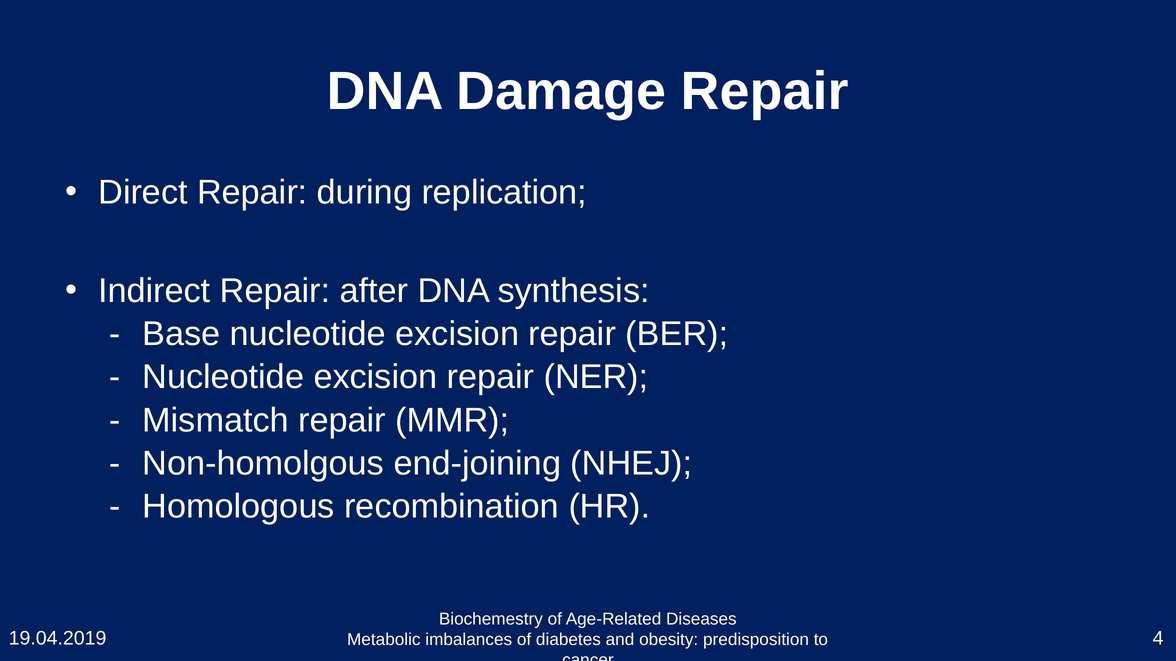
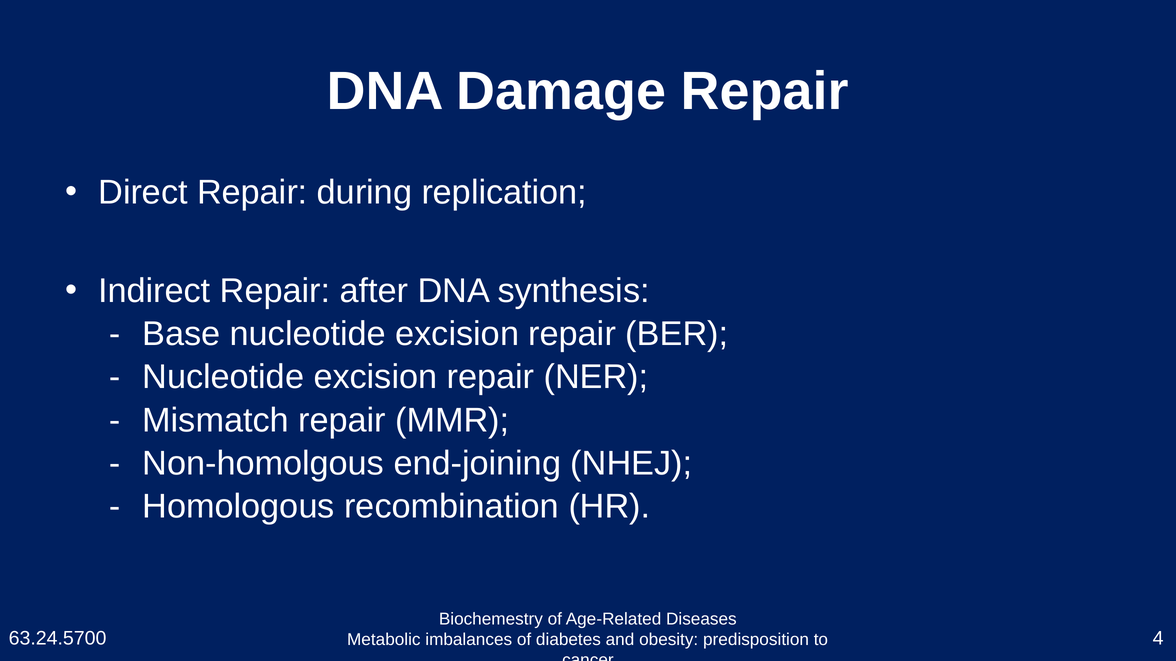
19.04.2019: 19.04.2019 -> 63.24.5700 (58, 639)
